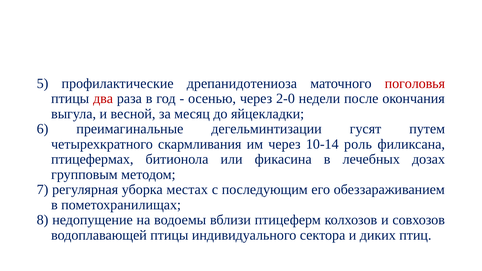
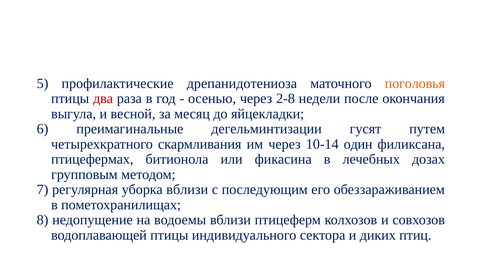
поголовья colour: red -> orange (415, 83)
2-0: 2-0 -> 2-8 (286, 99)
роль: роль -> один (358, 144)
уборка местах: местах -> вблизи (187, 190)
